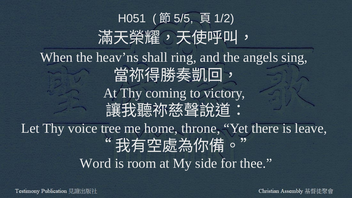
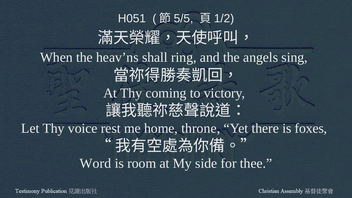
tree: tree -> rest (111, 128)
leave: leave -> foxes (311, 128)
